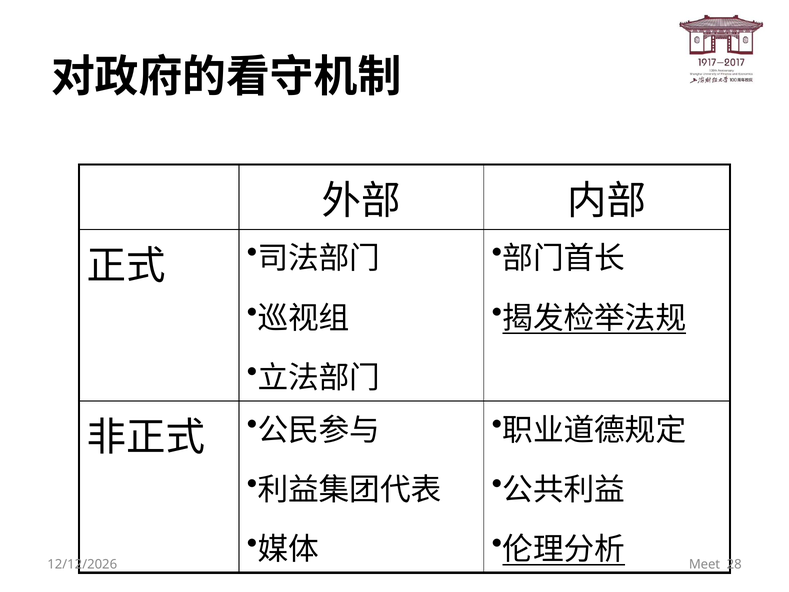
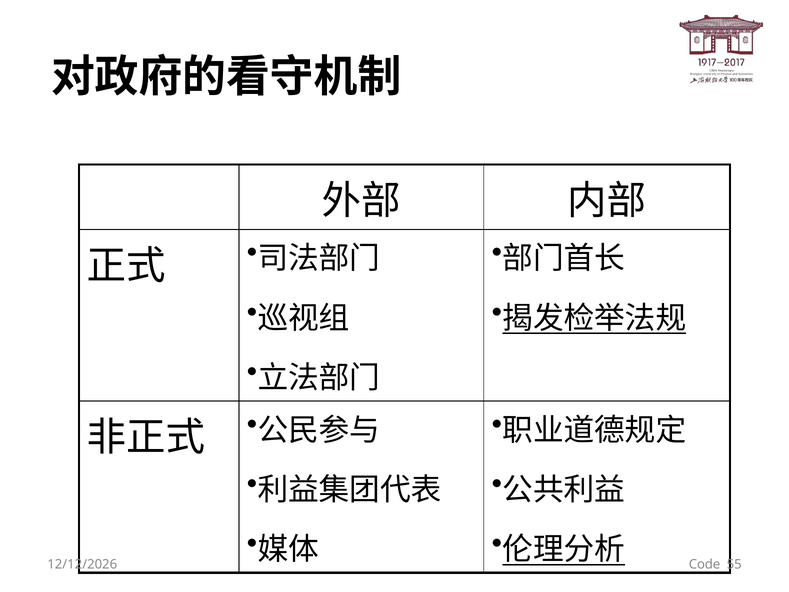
Meet: Meet -> Code (705, 564)
28: 28 -> 55 (734, 564)
